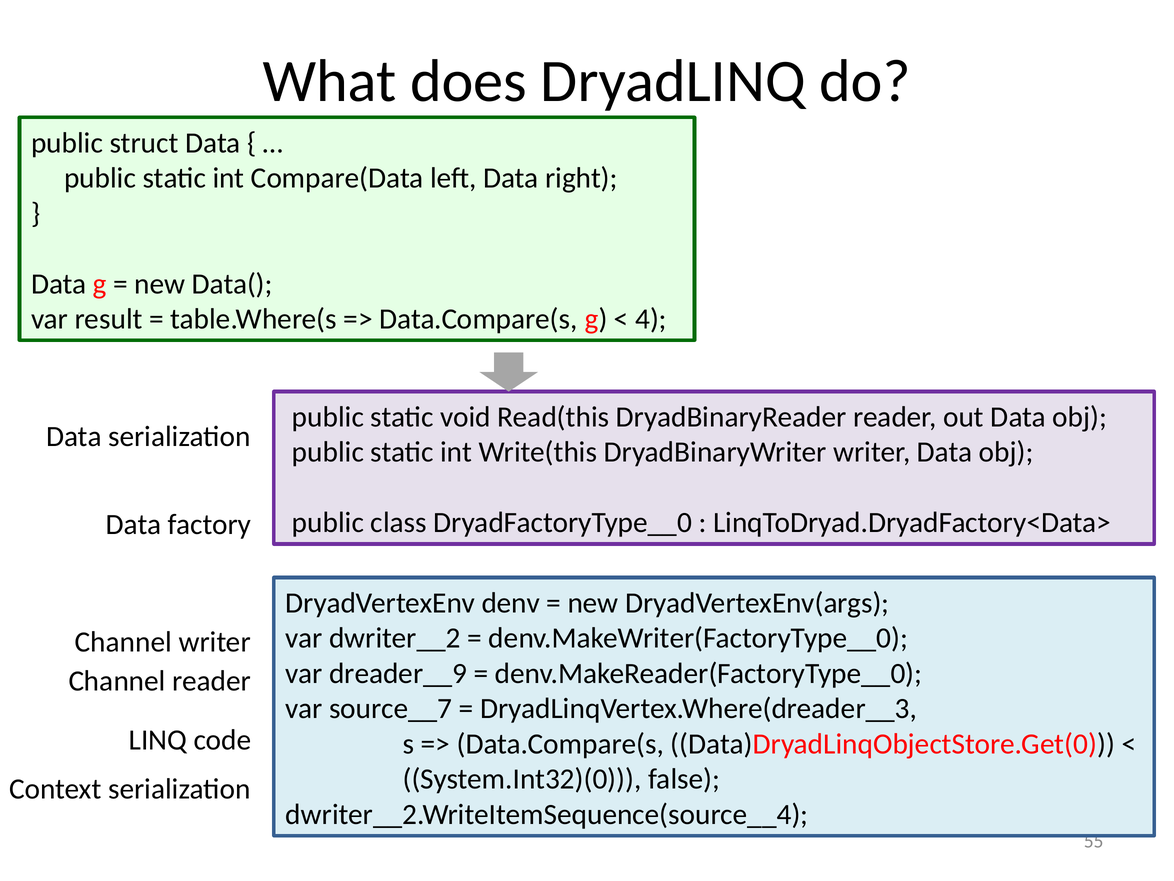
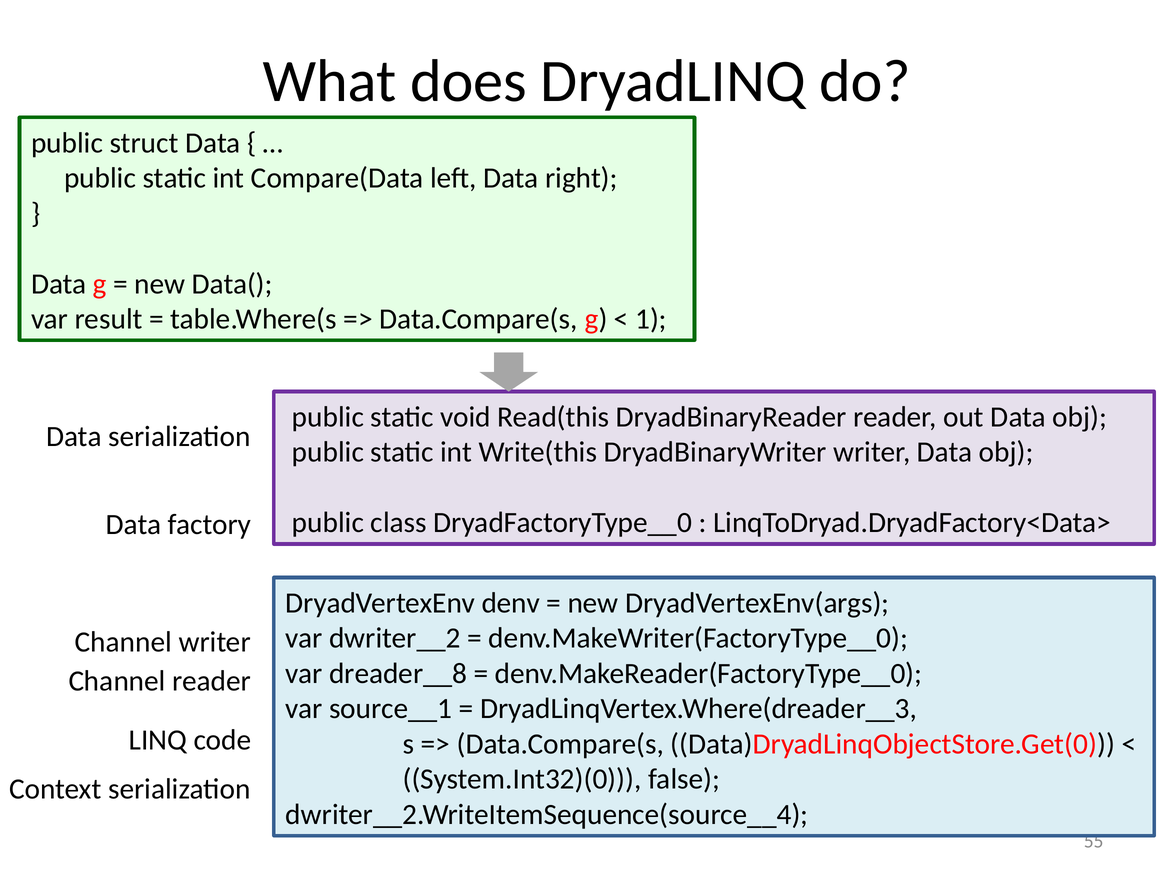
4: 4 -> 1 (651, 319)
dreader__9: dreader__9 -> dreader__8 (398, 673)
source__7: source__7 -> source__1 (391, 708)
